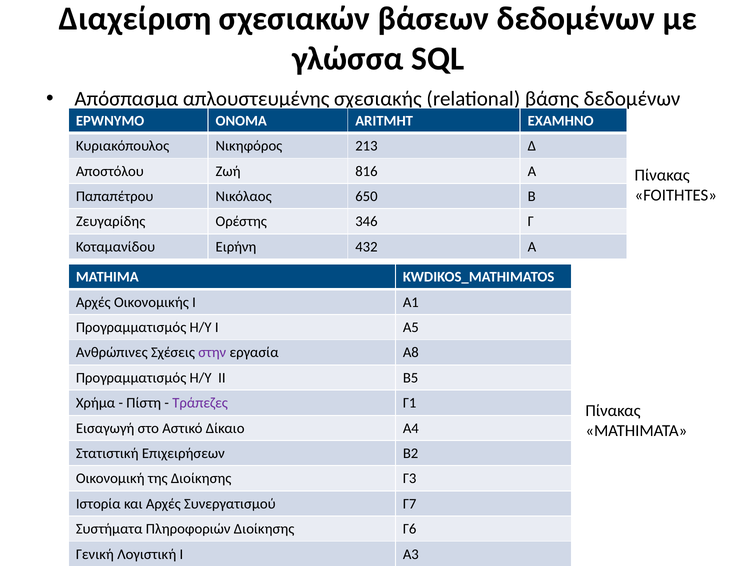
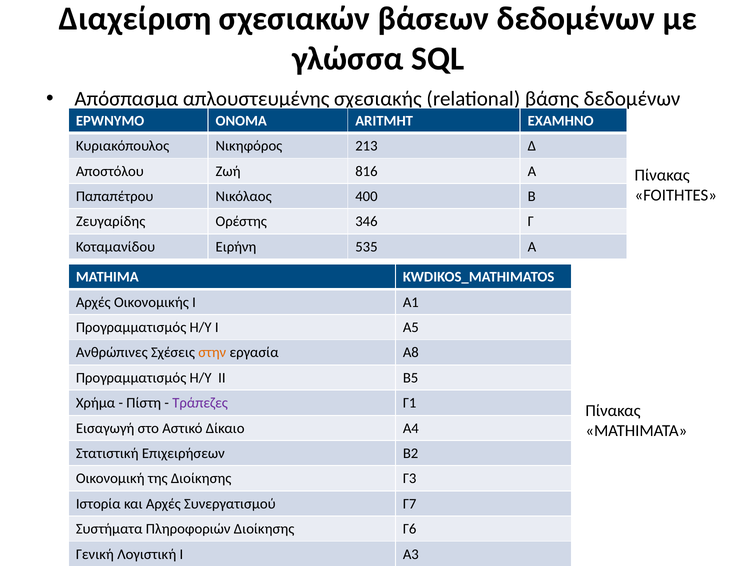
650: 650 -> 400 (366, 196)
432: 432 -> 535 (366, 247)
στην colour: purple -> orange (212, 353)
